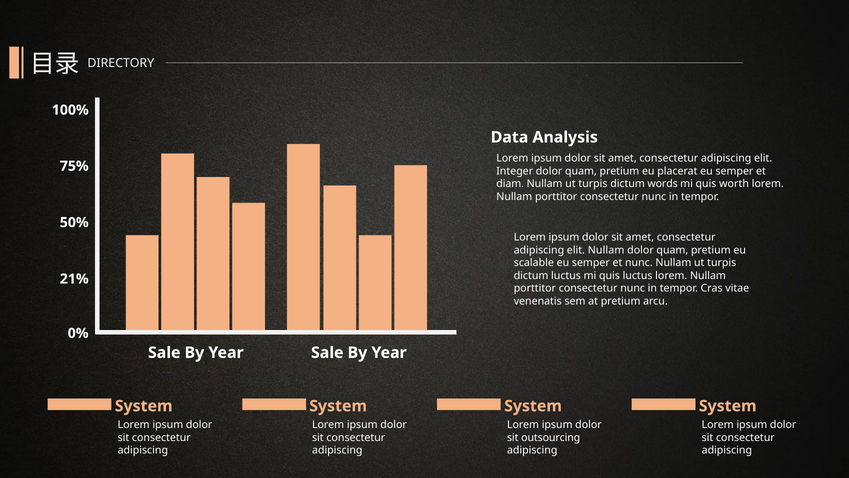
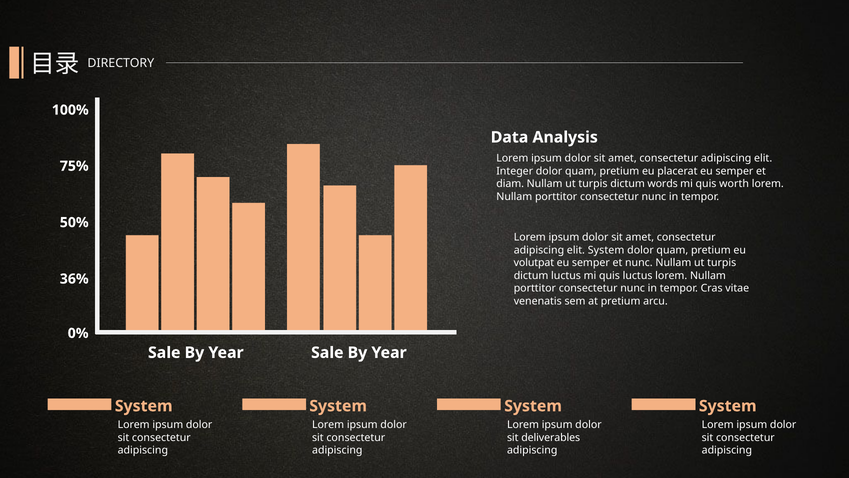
elit Nullam: Nullam -> System (606, 250)
scalable: scalable -> volutpat (534, 263)
21%: 21% -> 36% (74, 279)
outsourcing: outsourcing -> deliverables (551, 437)
